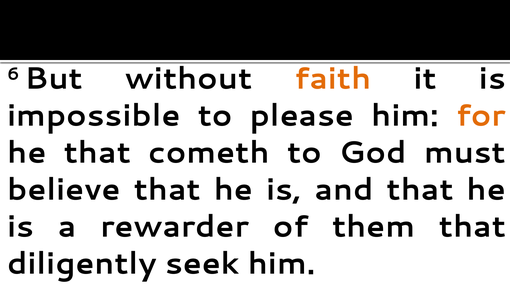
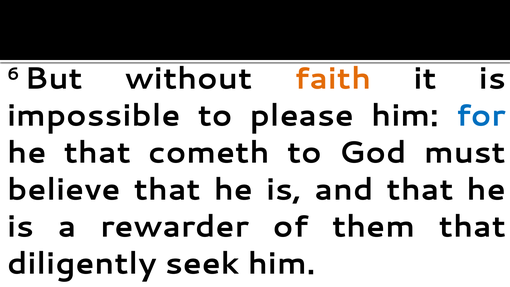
for colour: orange -> blue (481, 116)
